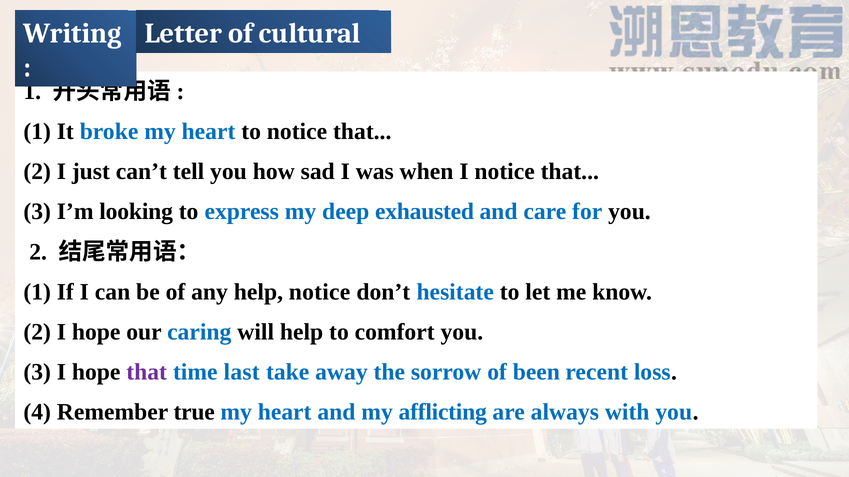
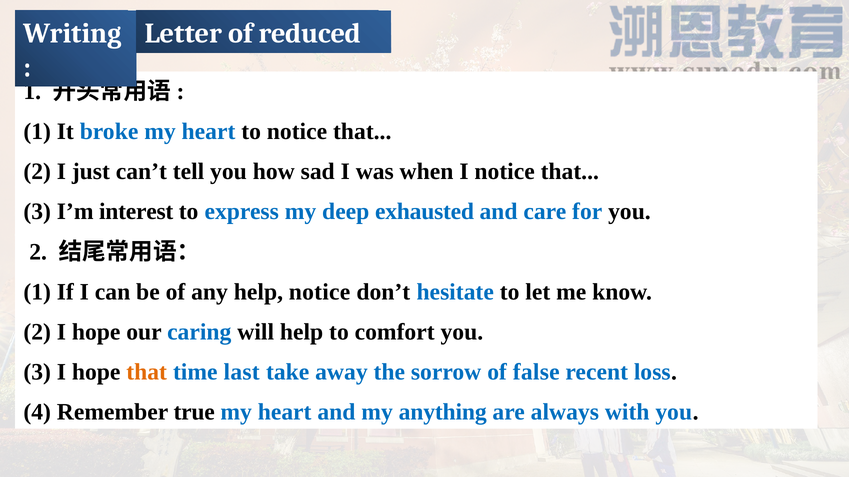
cultural: cultural -> reduced (310, 33)
looking: looking -> interest (136, 212)
that colour: purple -> orange (147, 372)
been: been -> false (536, 372)
afflicting: afflicting -> anything (443, 413)
